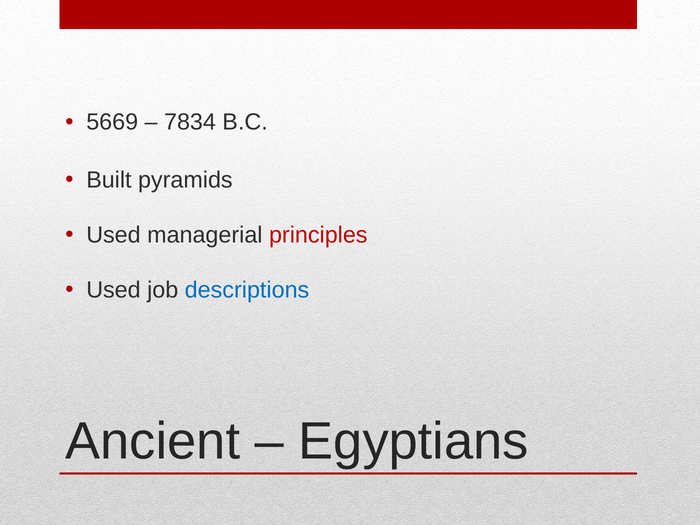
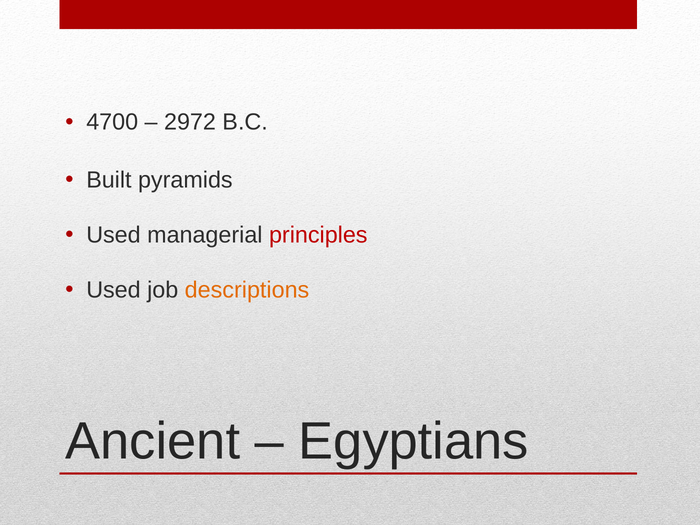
5669: 5669 -> 4700 (112, 122)
7834: 7834 -> 2972 (190, 122)
descriptions colour: blue -> orange (247, 290)
